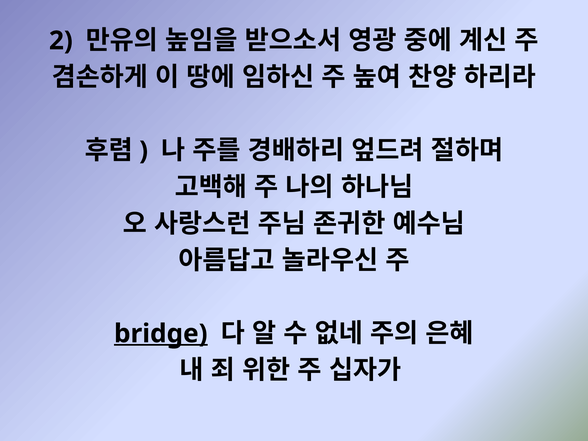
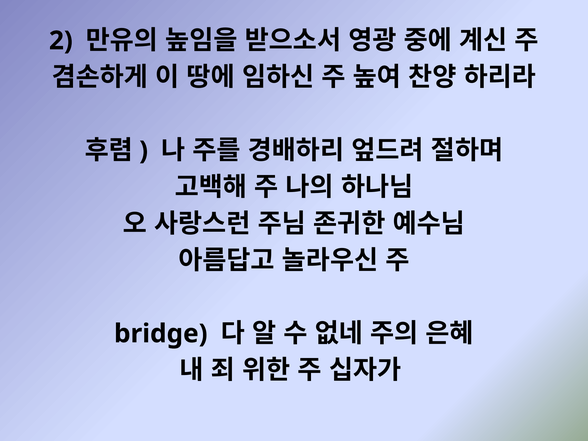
bridge underline: present -> none (161, 334)
